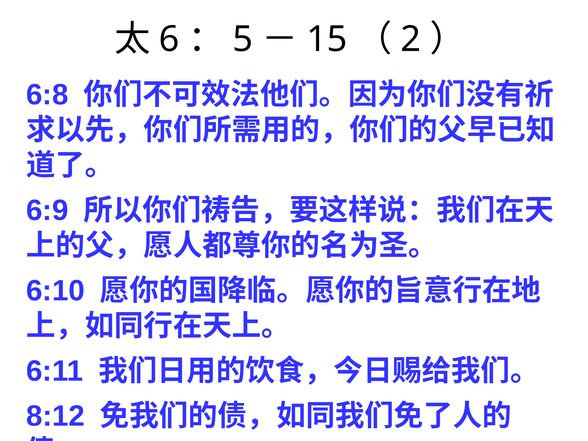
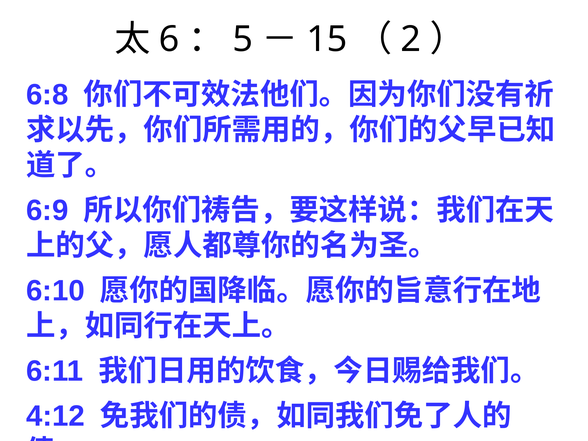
8:12: 8:12 -> 4:12 (55, 416)
